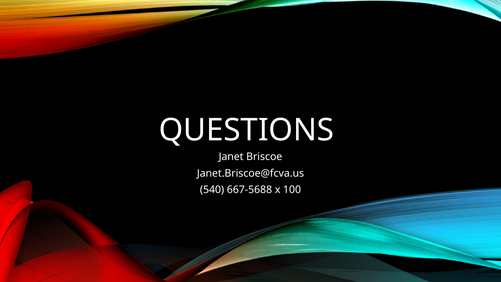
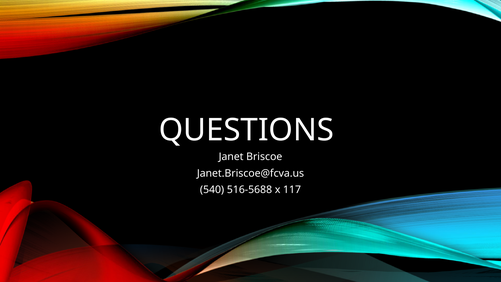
667-5688: 667-5688 -> 516-5688 (249, 190)
100: 100 -> 117 (292, 190)
